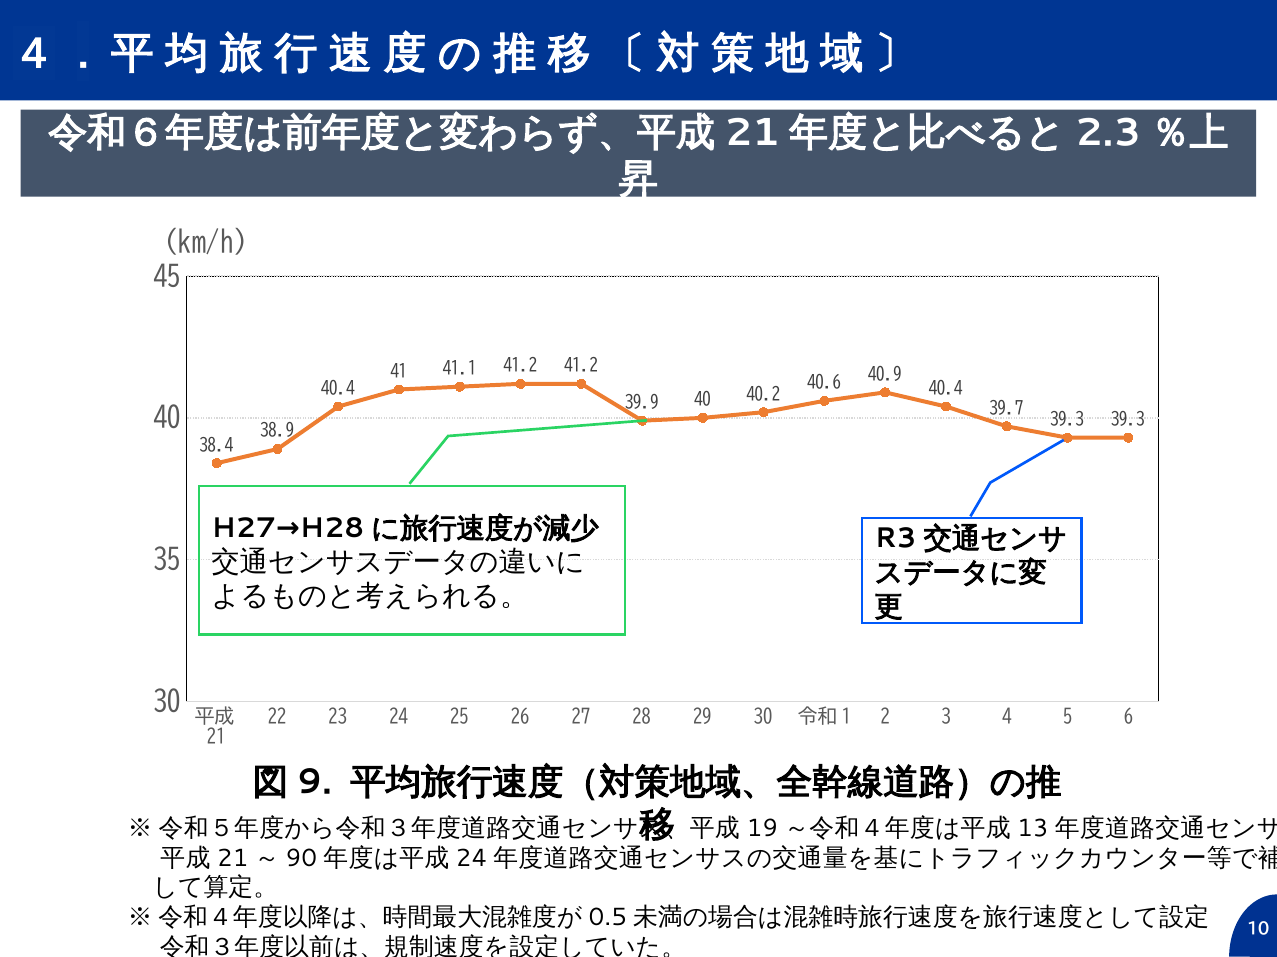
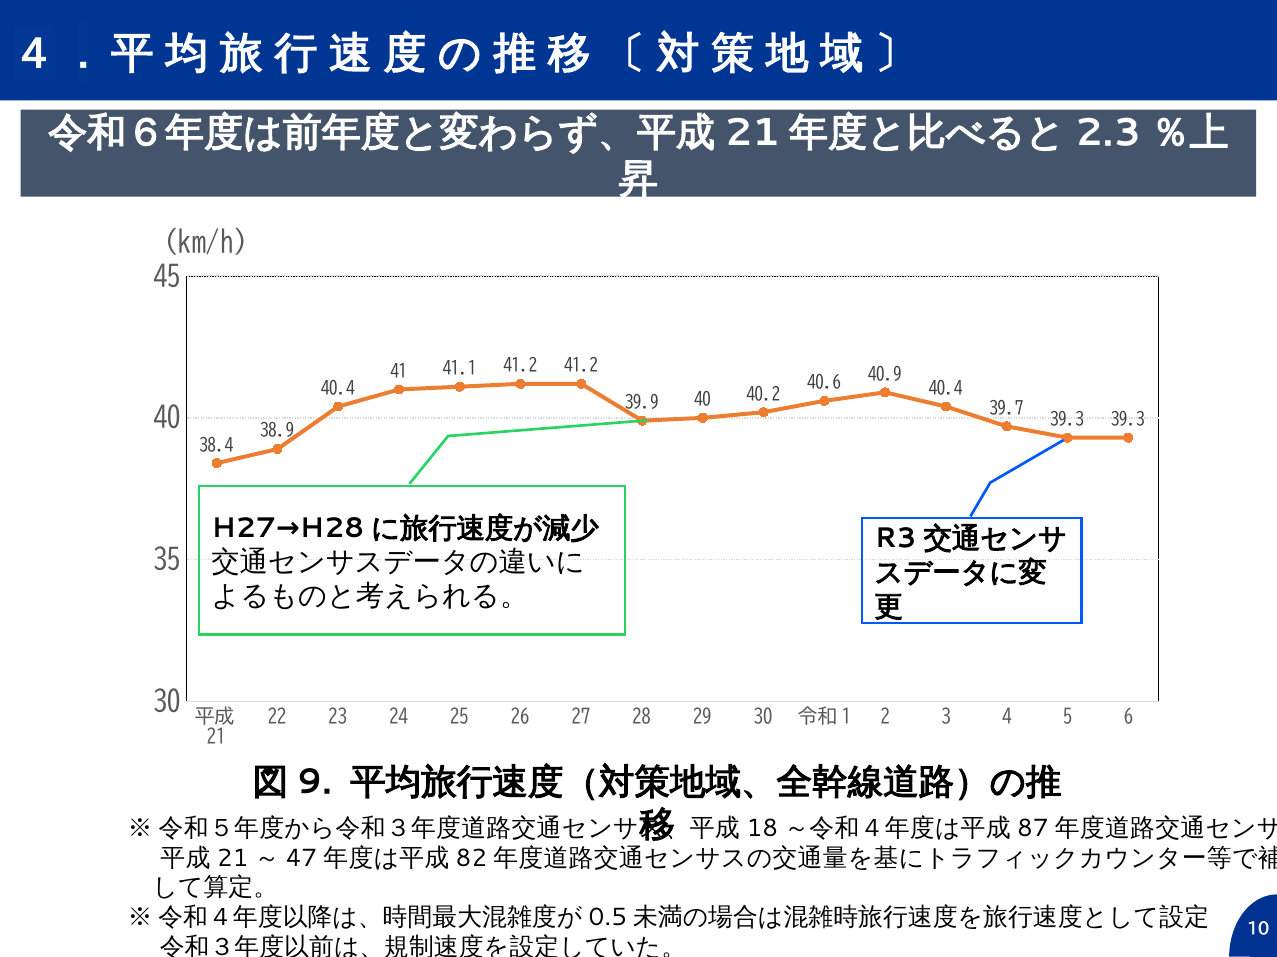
19: 19 -> 18 (762, 829)
13: 13 -> 87 (1033, 829)
90: 90 -> 47 (301, 859)
24: 24 -> 82 (471, 859)
